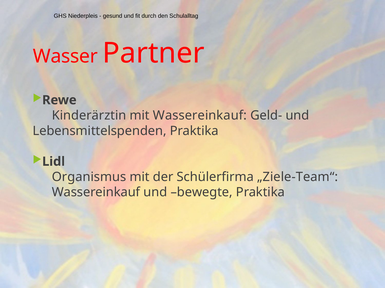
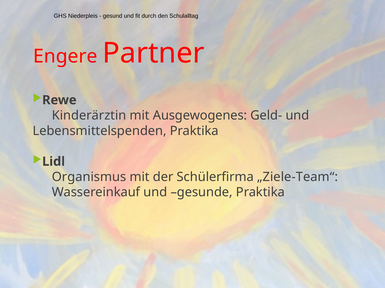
Wasser: Wasser -> Engere (65, 56)
mit Wassereinkauf: Wassereinkauf -> Ausgewogenes (200, 116)
bewegte: bewegte -> gesunde (202, 193)
